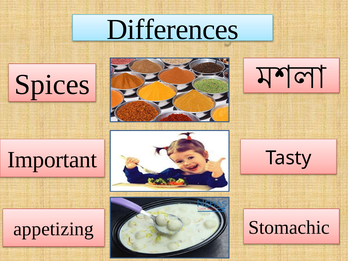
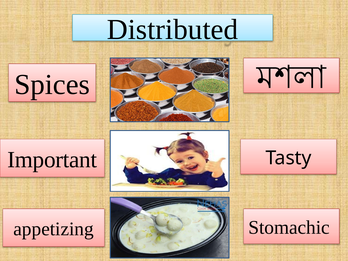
Differences: Differences -> Distributed (172, 30)
